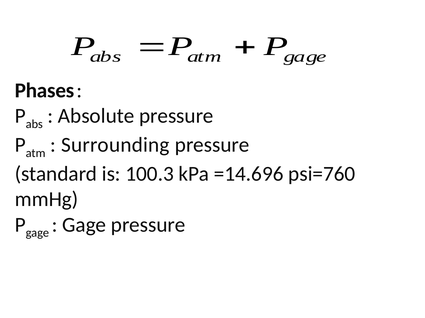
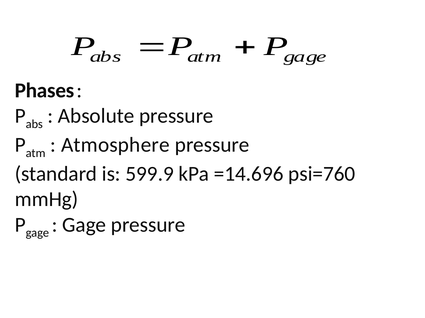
Surrounding: Surrounding -> Atmosphere (115, 145)
100.3: 100.3 -> 599.9 (150, 174)
